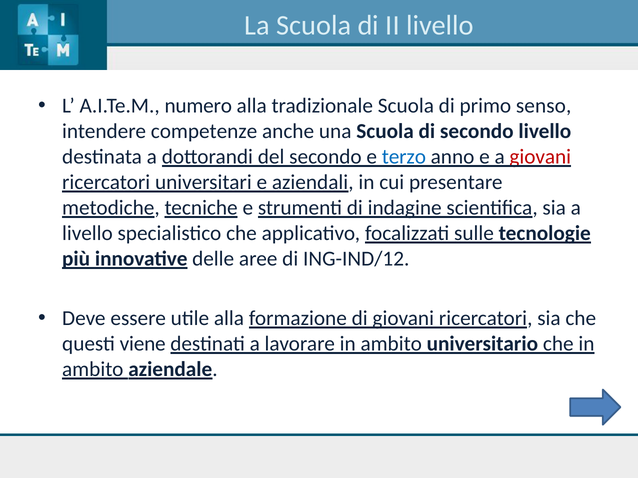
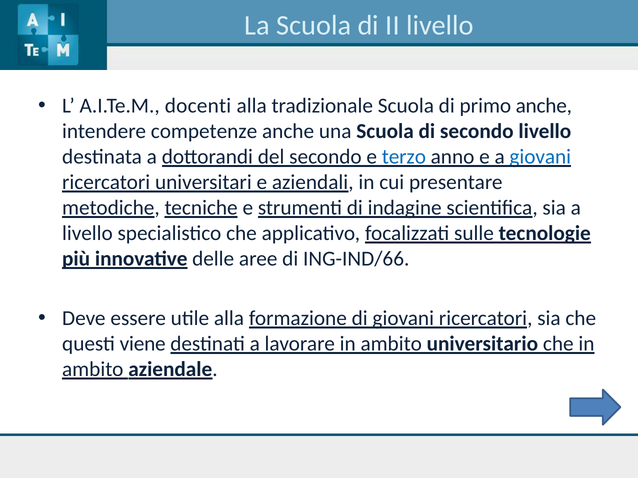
numero: numero -> docenti (198, 106)
primo senso: senso -> anche (544, 106)
giovani colour: red -> blue (540, 157)
ING-IND/12: ING-IND/12 -> ING-IND/66 (356, 259)
